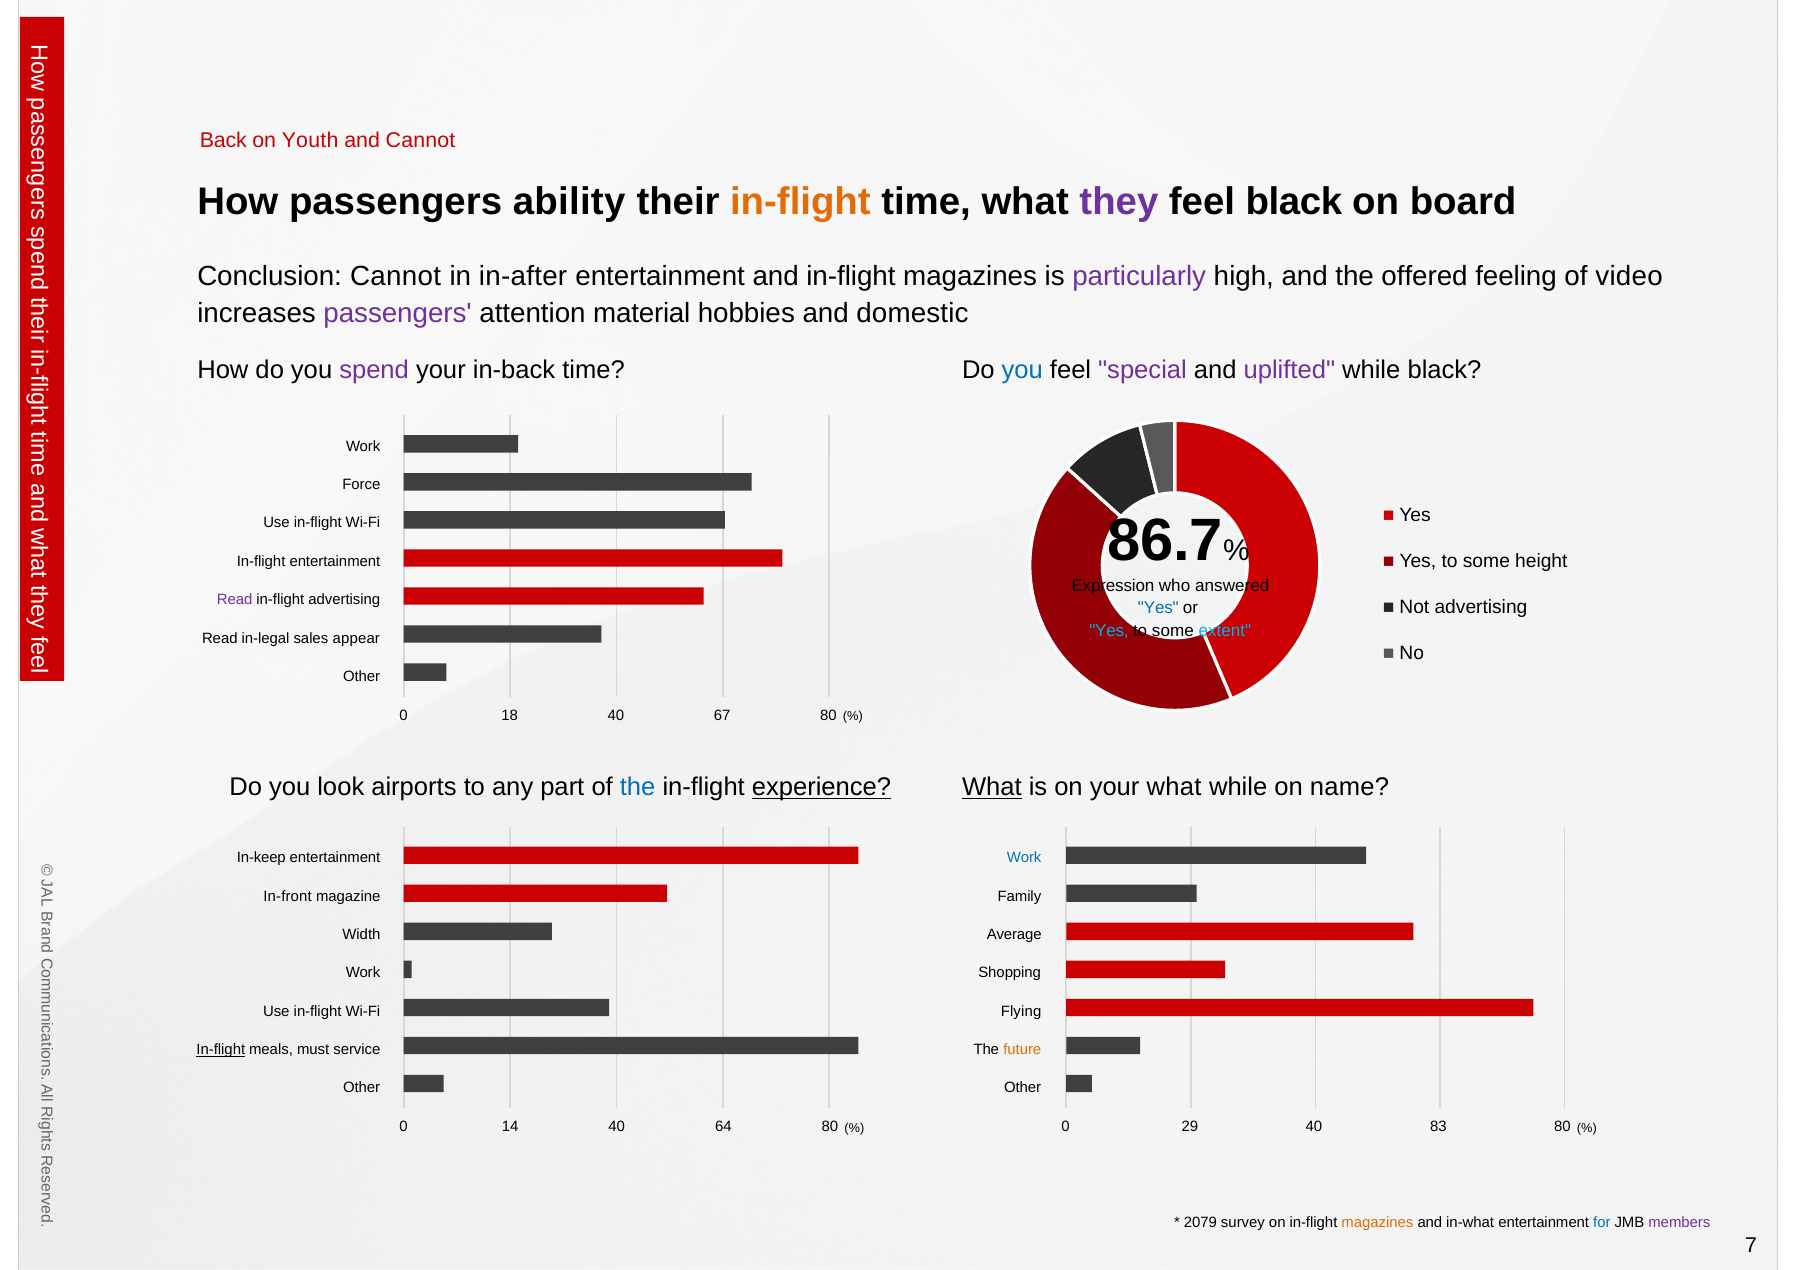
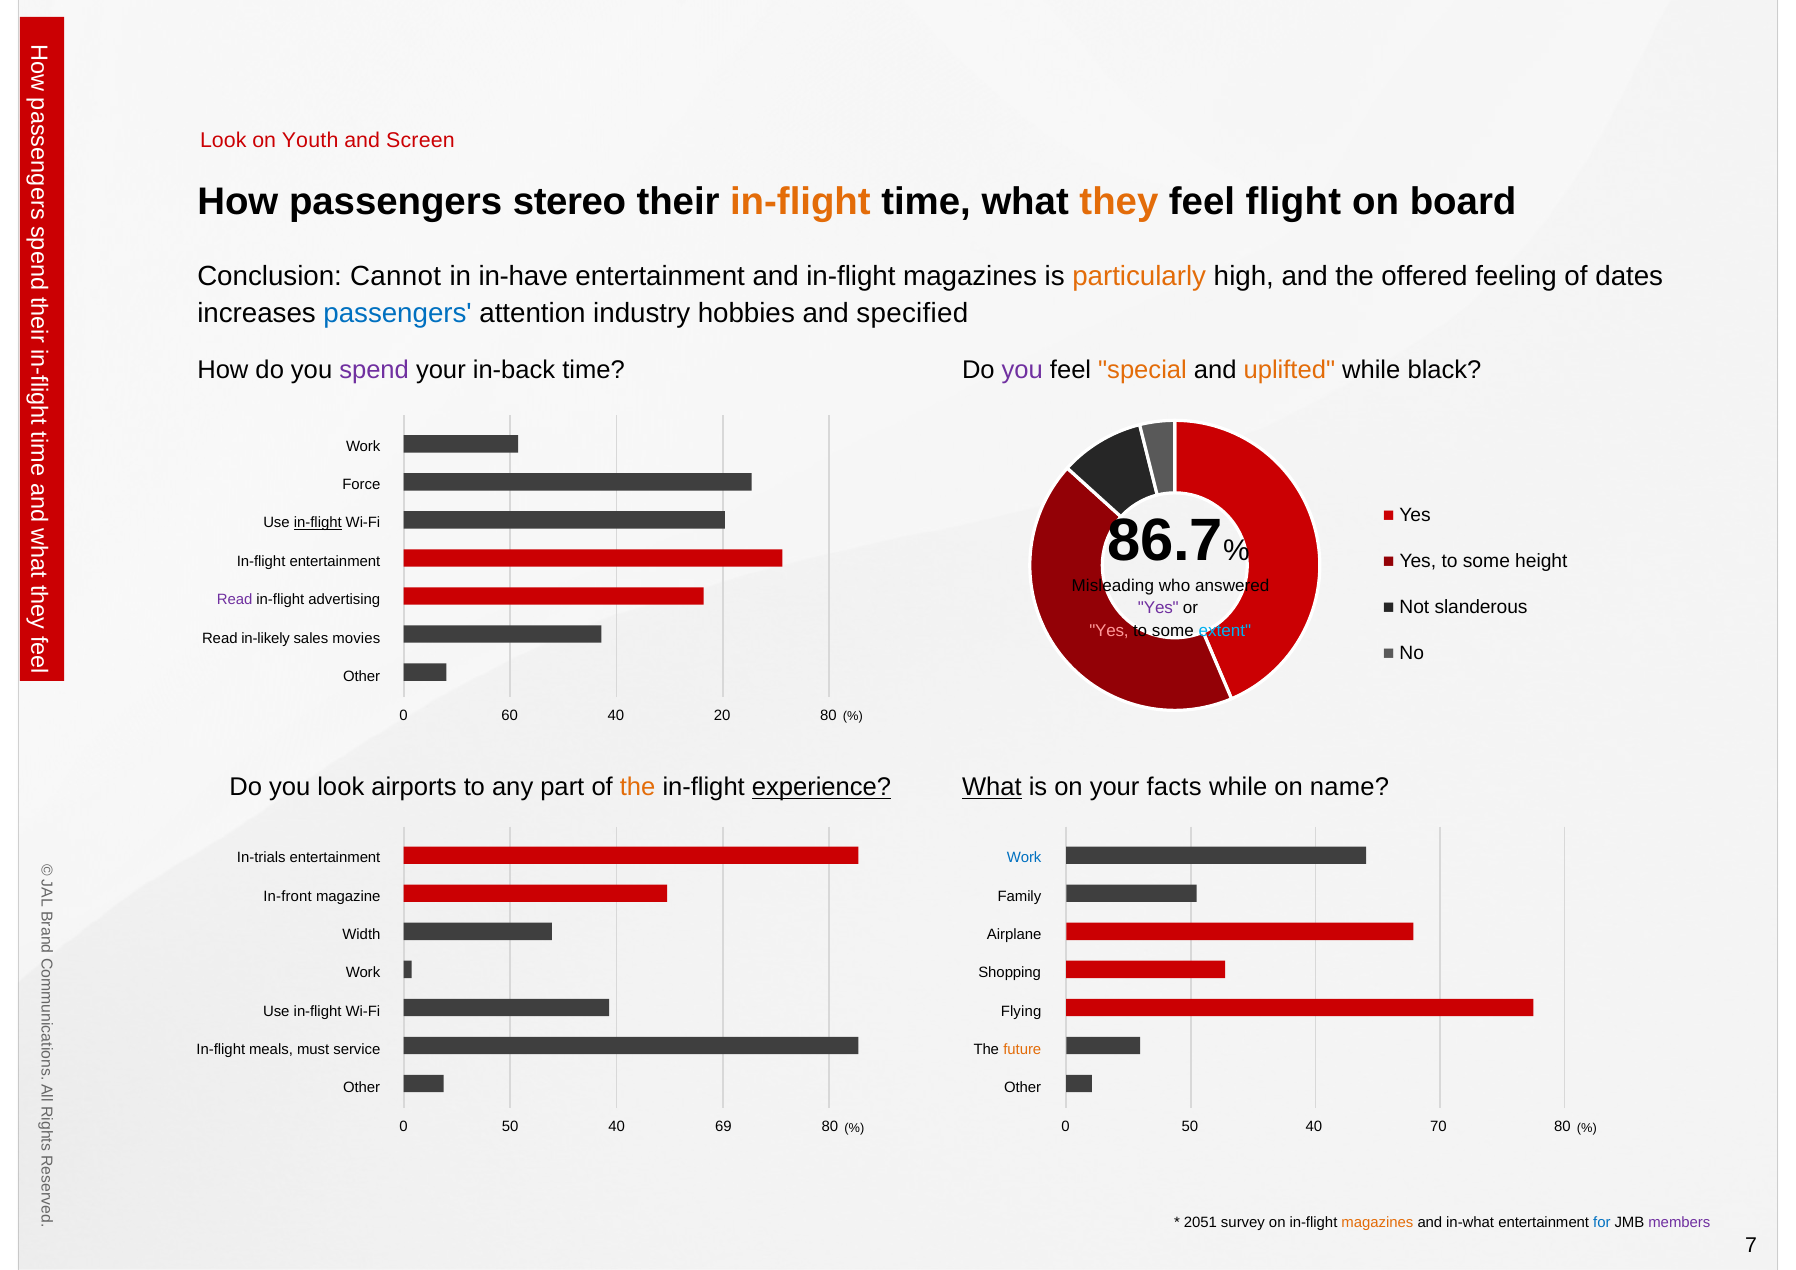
Back: Back -> Look (223, 140)
and Cannot: Cannot -> Screen (420, 140)
ability: ability -> stereo (569, 202)
they colour: purple -> orange (1119, 202)
feel black: black -> flight (1293, 202)
in-after: in-after -> in-have (523, 276)
particularly colour: purple -> orange (1139, 276)
video: video -> dates (1629, 276)
passengers colour: purple -> blue (398, 313)
material: material -> industry (642, 313)
domestic: domestic -> specified (912, 313)
you colour: blue -> purple (1022, 370)
special colour: purple -> orange (1143, 370)
uplifted colour: purple -> orange (1289, 370)
in-flight underline: none -> present (318, 523)
Expression: Expression -> Misleading (1113, 586)
Not advertising: advertising -> slanderous (1481, 607)
Yes colour: blue -> purple (1158, 608)
Yes colour: light blue -> pink (1109, 630)
in-legal: in-legal -> in-likely (266, 638)
appear: appear -> movies (356, 638)
18: 18 -> 60 (510, 715)
67: 67 -> 20 (722, 715)
the colour: blue -> orange (638, 787)
your what: what -> facts (1174, 787)
In-keep: In-keep -> In-trials (261, 858)
Average: Average -> Airplane (1014, 934)
In-flight underline: present -> none (221, 1049)
14: 14 -> 50 (510, 1126)
64: 64 -> 69 (723, 1126)
29: 29 -> 50 (1190, 1126)
83: 83 -> 70 (1438, 1126)
2079: 2079 -> 2051 (1200, 1223)
